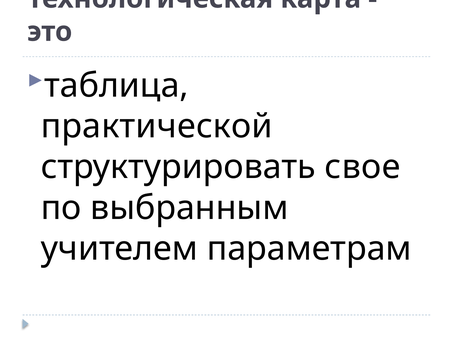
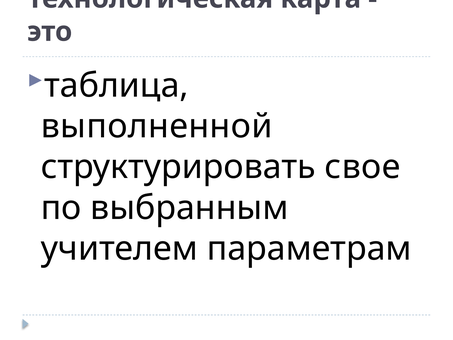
практической: практической -> выполненной (157, 126)
